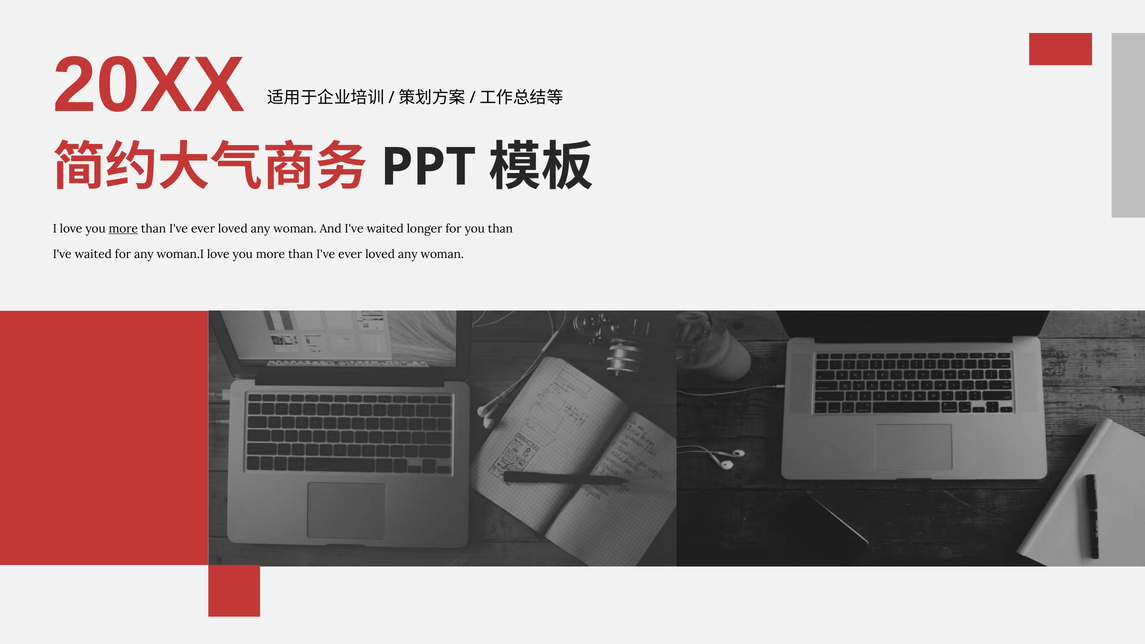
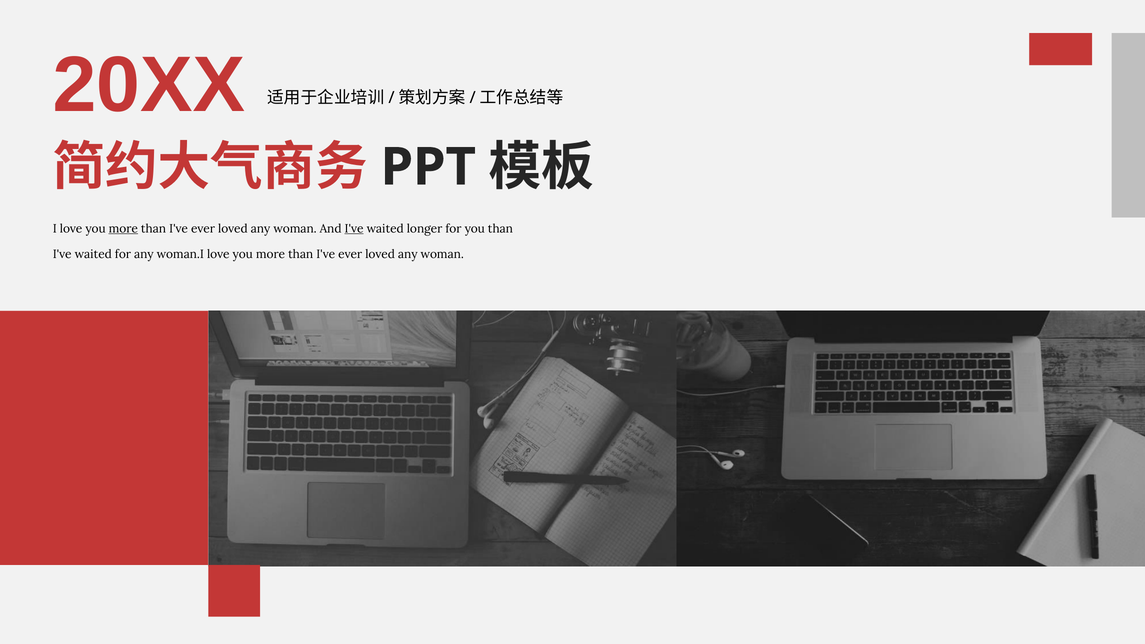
I've underline: none -> present (354, 229)
